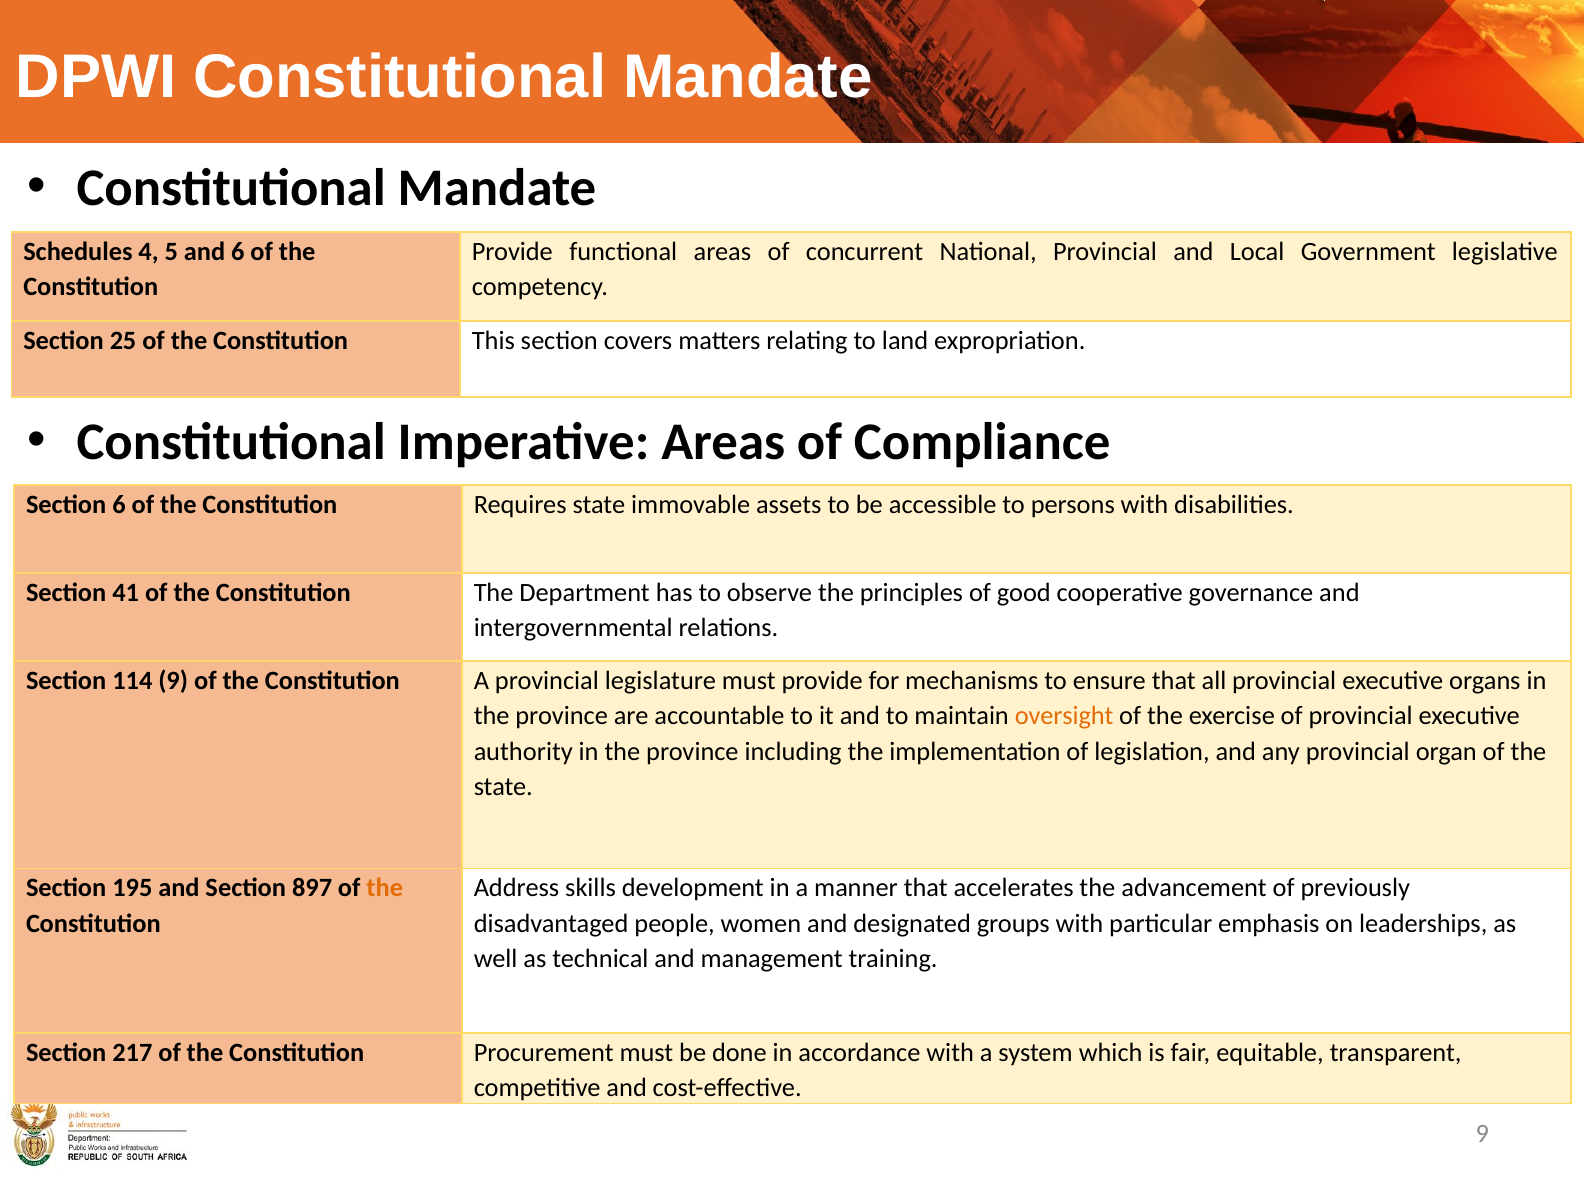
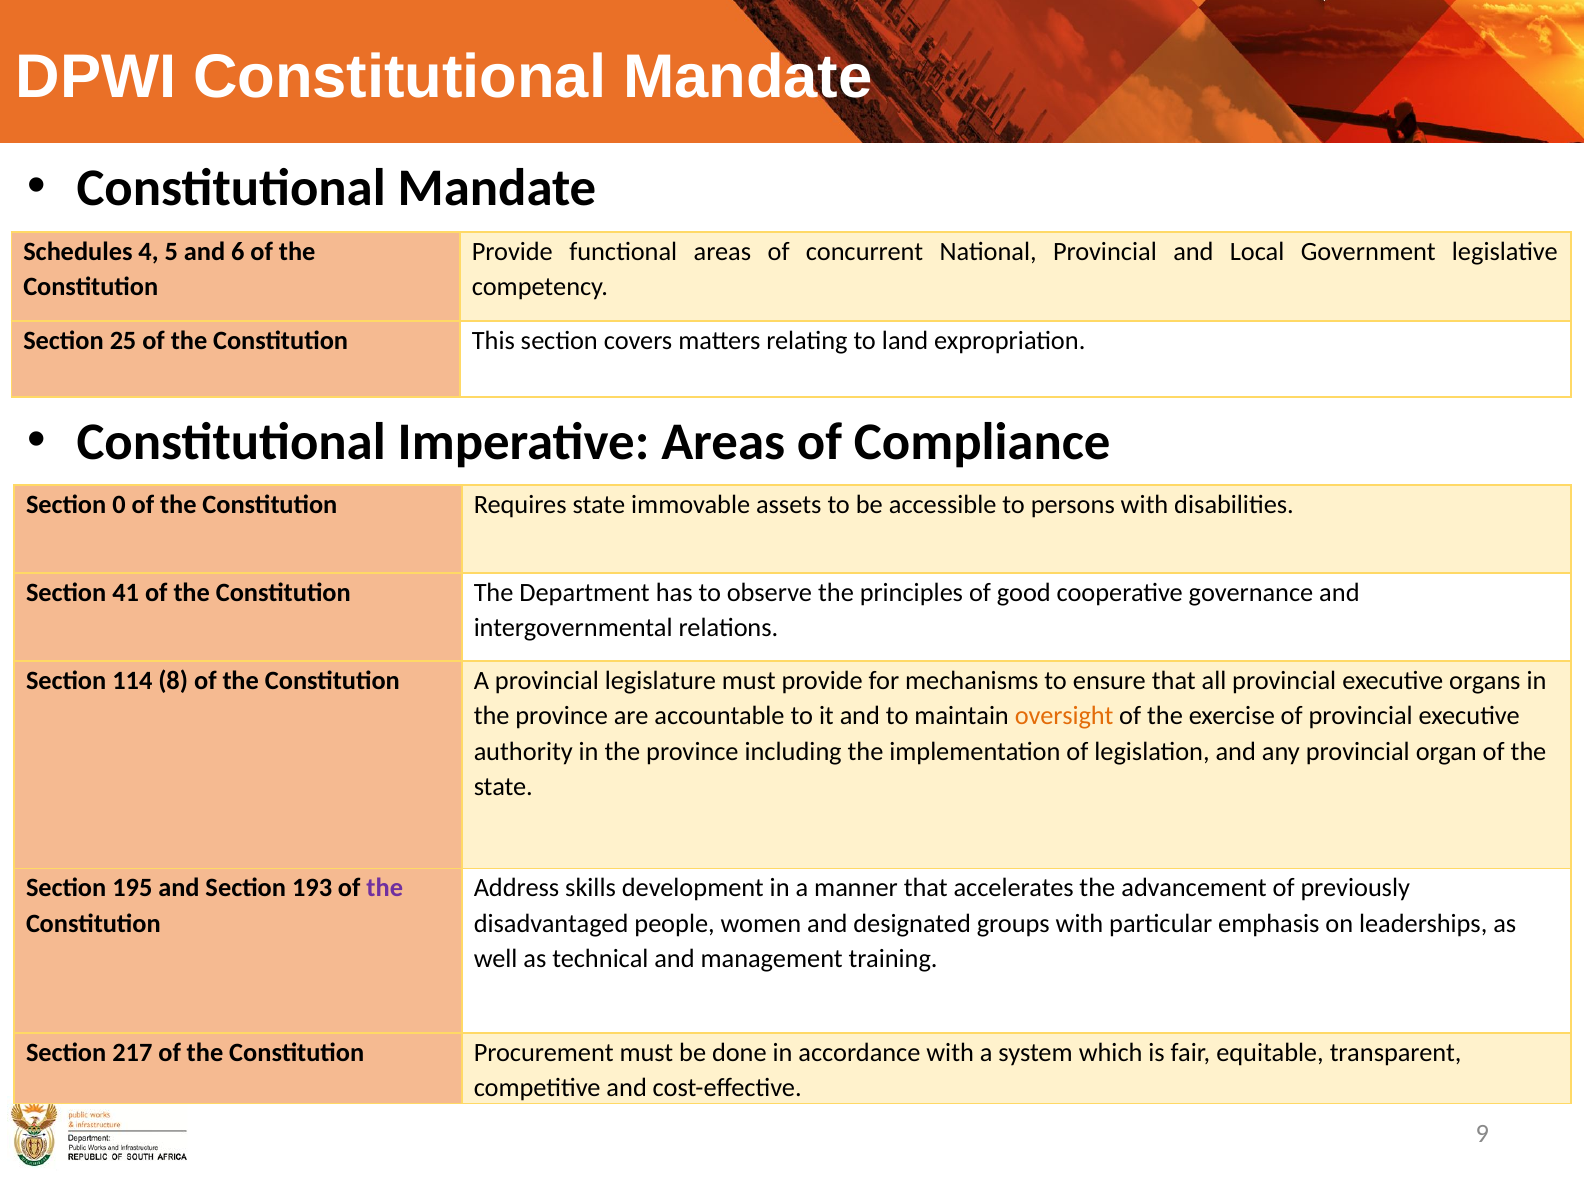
Section 6: 6 -> 0 (119, 505)
114 9: 9 -> 8 (173, 681)
897: 897 -> 193 (312, 888)
the colour: orange -> purple (385, 888)
